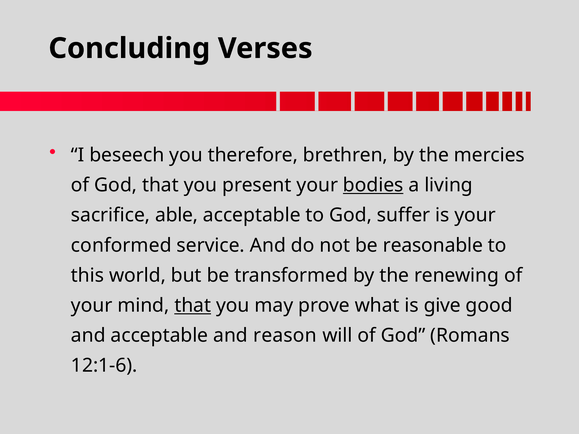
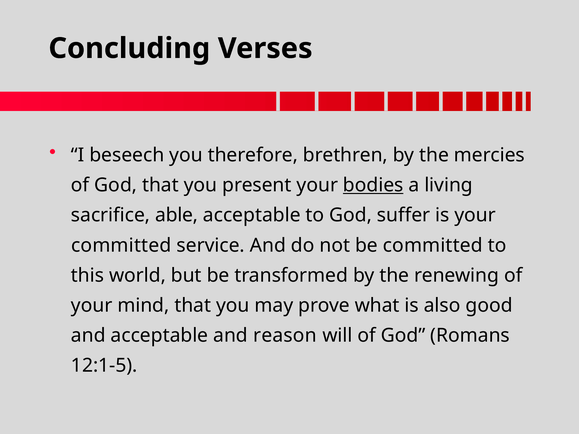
conformed: conformed -> committed (121, 245)
be reasonable: reasonable -> committed (433, 245)
that underline: present -> none (193, 306)
give: give -> also (442, 306)
12:1-6: 12:1-6 -> 12:1-5 (104, 366)
